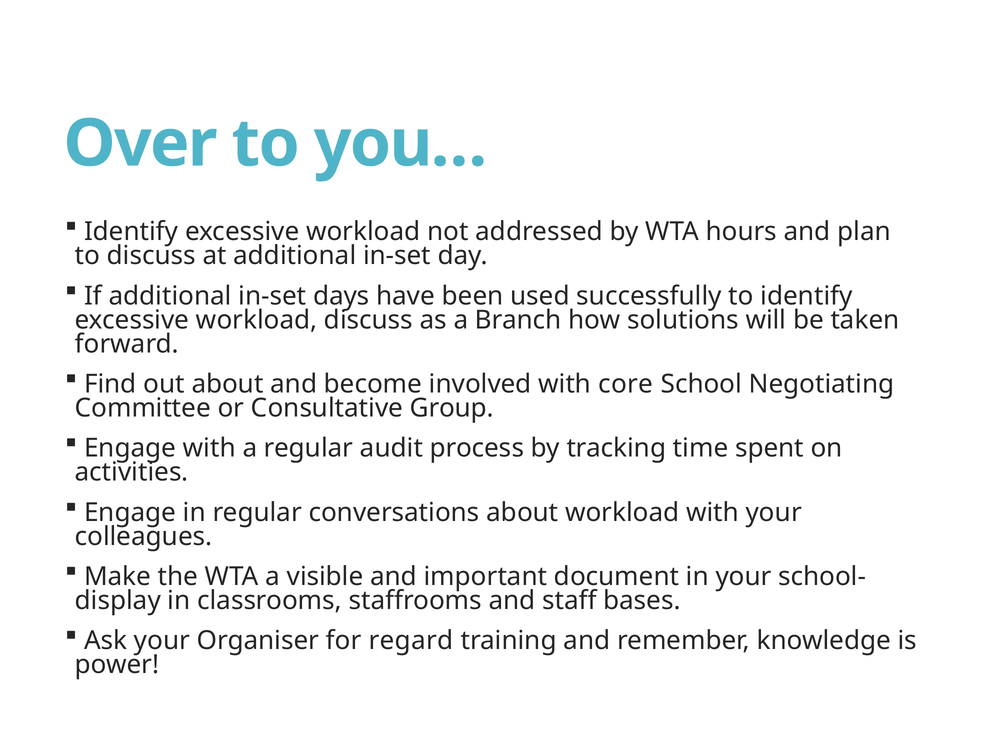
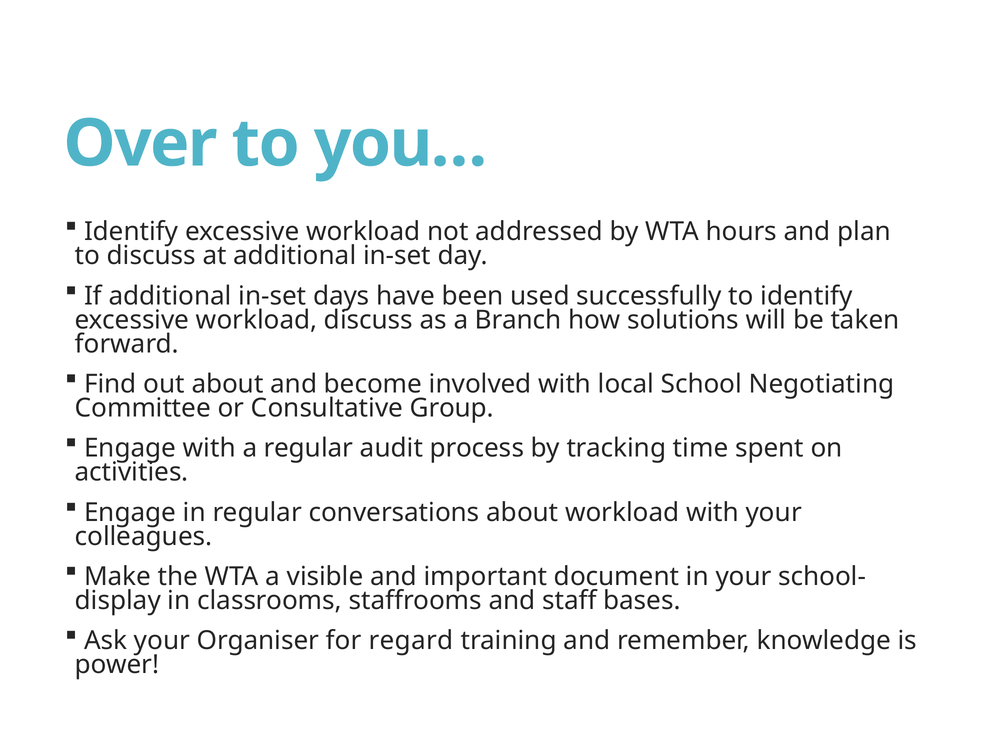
core: core -> local (626, 384)
